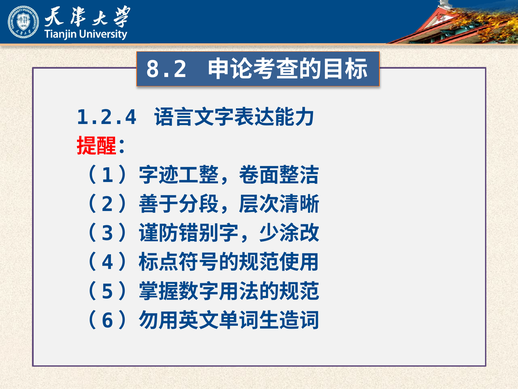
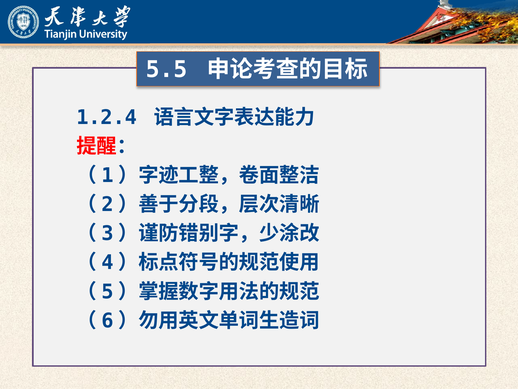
8.2: 8.2 -> 5.5 (167, 70)
